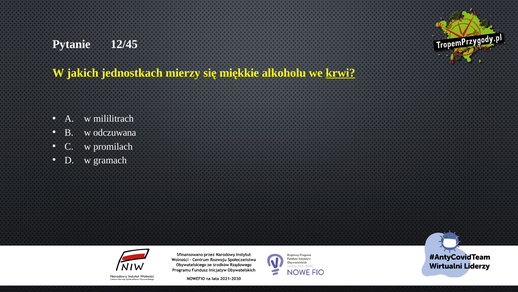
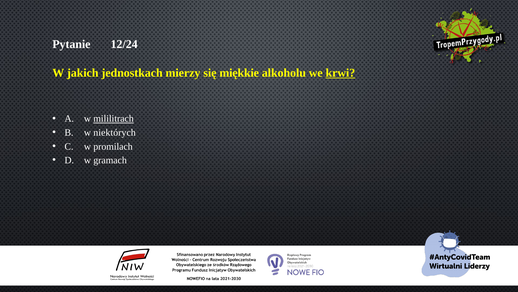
12/45: 12/45 -> 12/24 (124, 44)
mililitrach underline: none -> present (114, 119)
odczuwana: odczuwana -> niektórych (115, 132)
